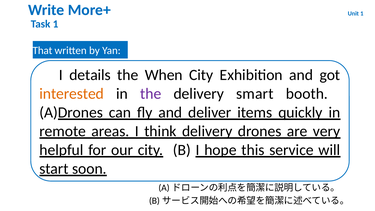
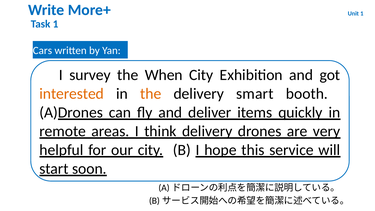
That: That -> Cars (42, 51)
details: details -> survey (90, 75)
the colour: purple -> orange (151, 94)
